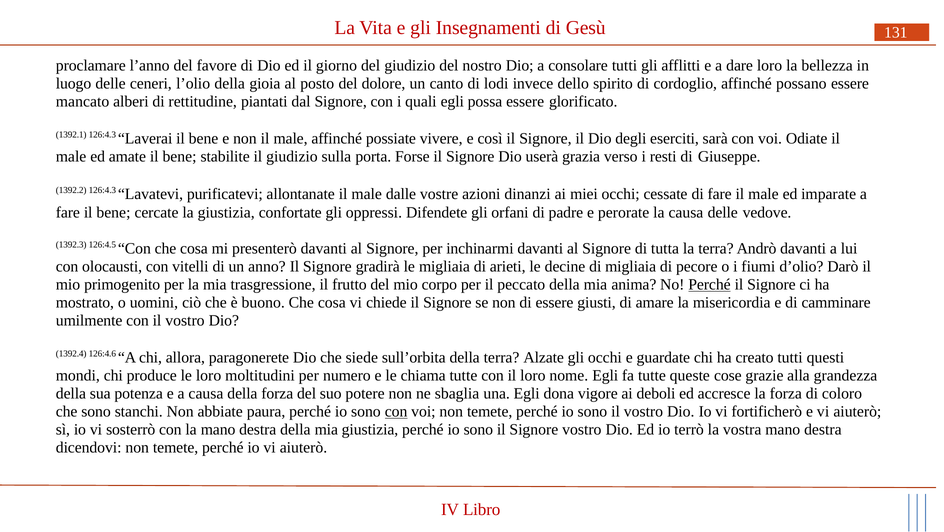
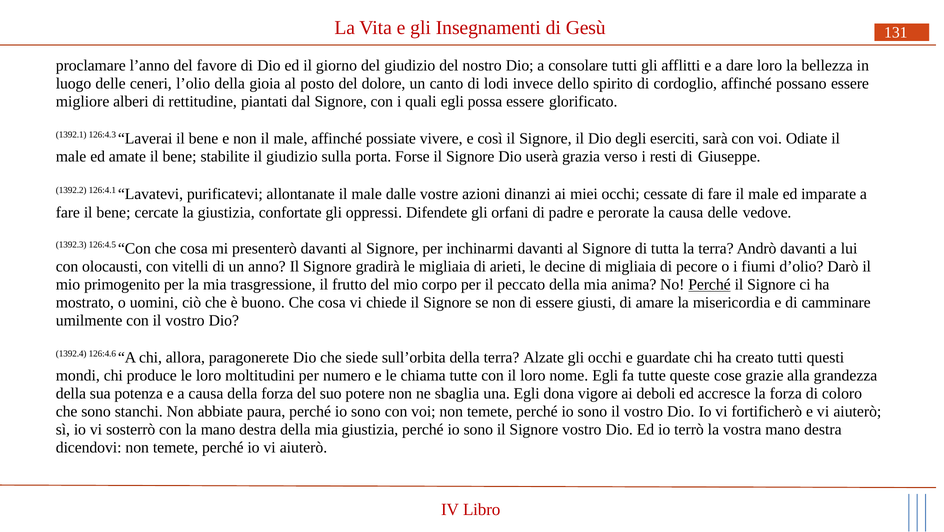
mancato: mancato -> migliore (83, 101)
1392.2 126:4.3: 126:4.3 -> 126:4.1 (102, 190)
con underline: present -> none (396, 411)
